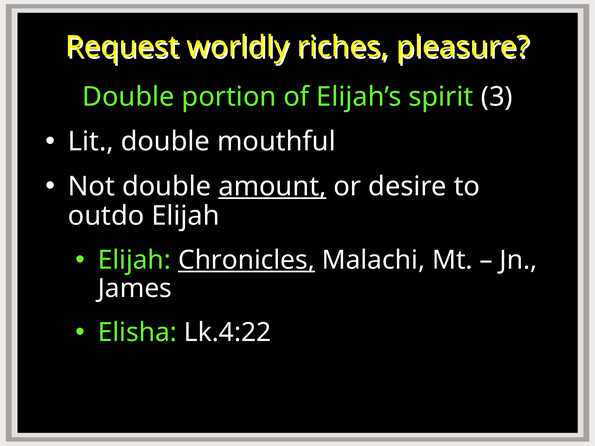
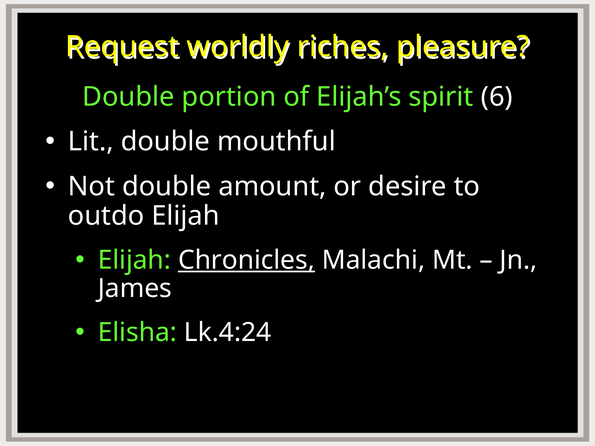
3: 3 -> 6 (497, 97)
amount underline: present -> none (272, 187)
Lk.4:22: Lk.4:22 -> Lk.4:24 (228, 333)
